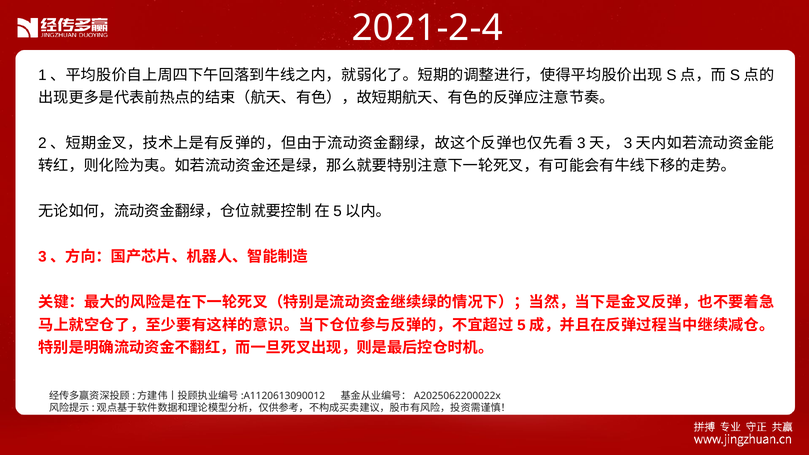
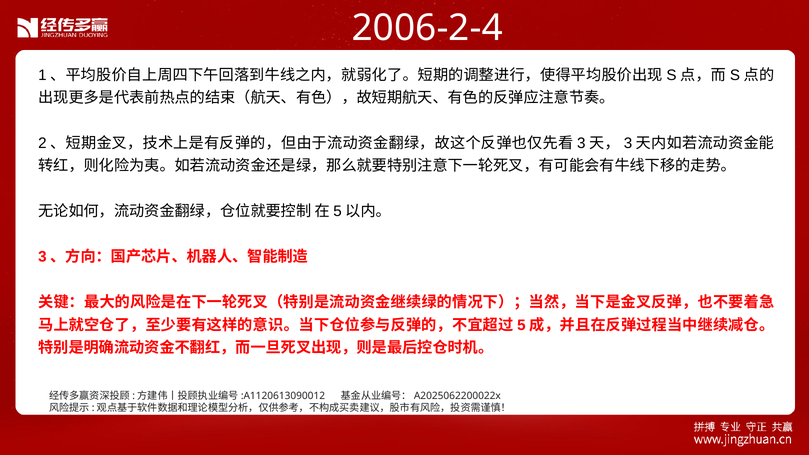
2021-2-4: 2021-2-4 -> 2006-2-4 (427, 28)
